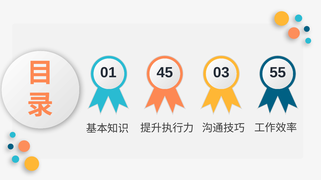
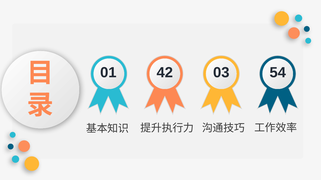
45: 45 -> 42 (165, 73)
55: 55 -> 54 (278, 73)
